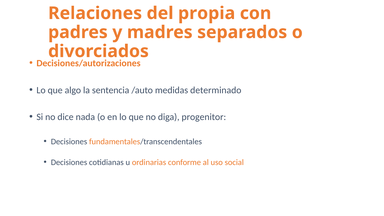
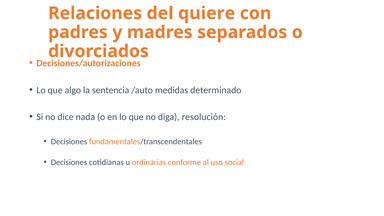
propia: propia -> quiere (207, 13)
progenitor: progenitor -> resolución (204, 117)
